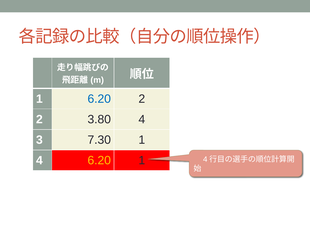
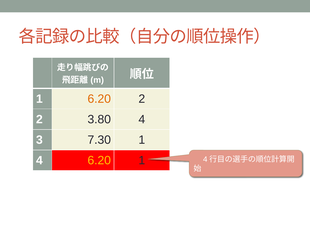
6.20 colour: blue -> orange (99, 99)
